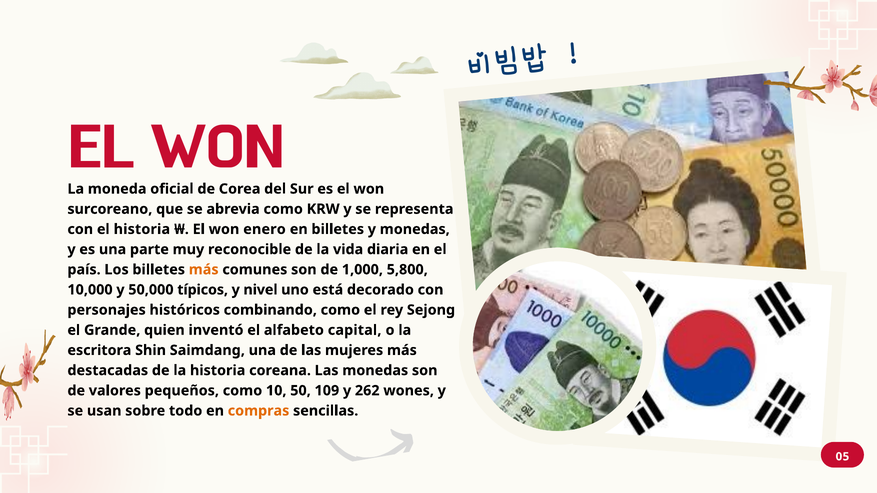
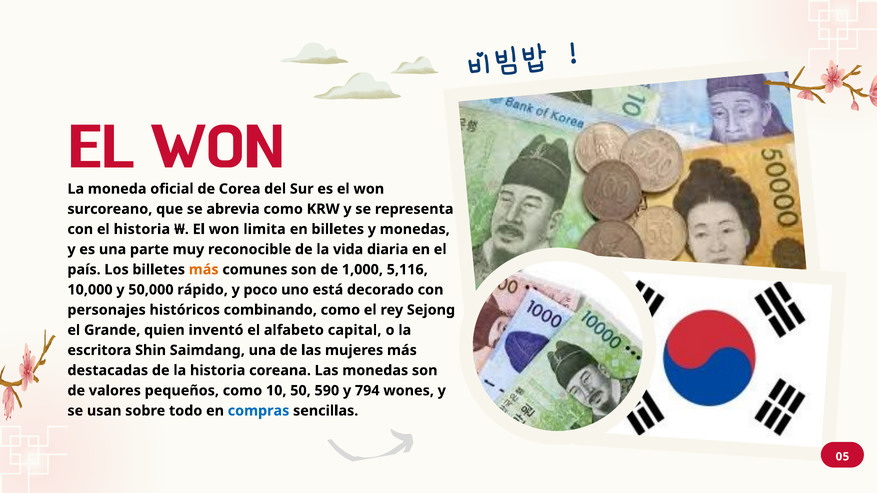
enero: enero -> limita (264, 229)
5,800: 5,800 -> 5,116 (407, 270)
típicos: típicos -> rápido (203, 290)
nivel: nivel -> poco (261, 290)
109: 109 -> 590 (327, 391)
262: 262 -> 794 (367, 391)
compras colour: orange -> blue (259, 411)
